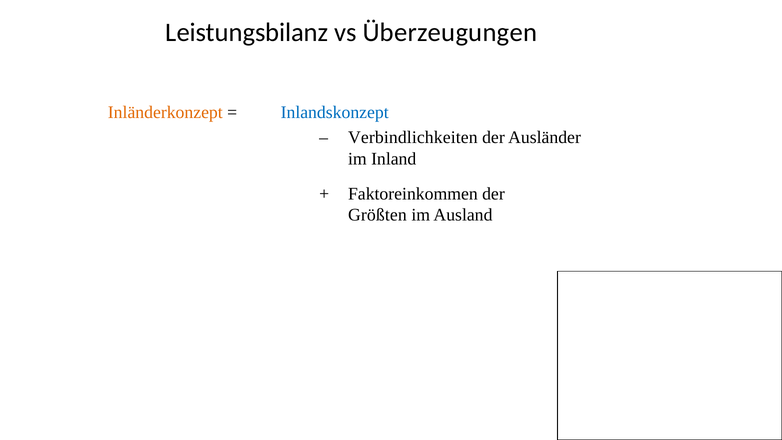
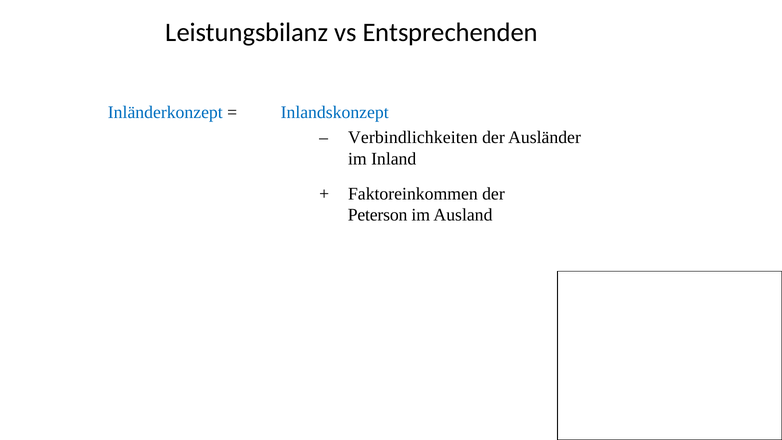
Überzeugungen: Überzeugungen -> Entsprechenden (450, 32)
Inländerkonzept colour: orange -> blue (165, 112)
Größten: Größten -> Peterson (378, 215)
